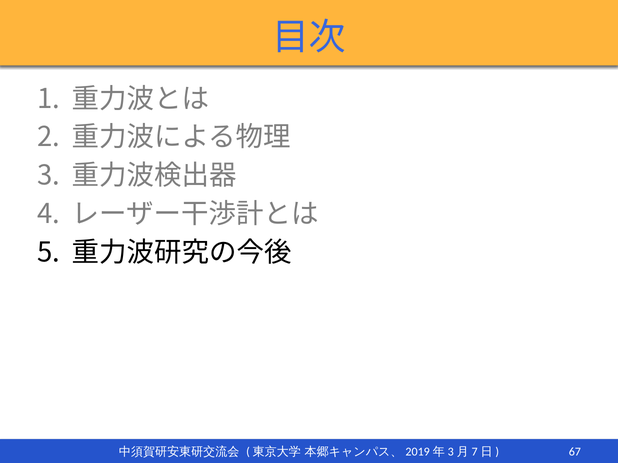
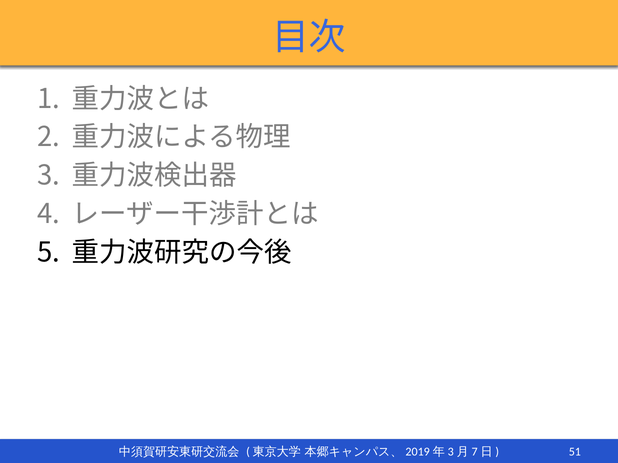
67: 67 -> 51 (575, 452)
